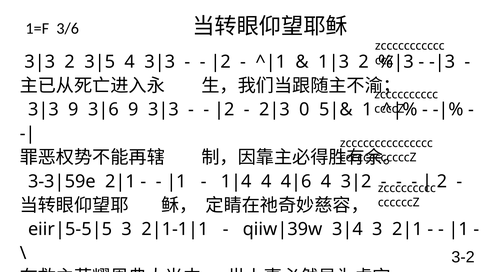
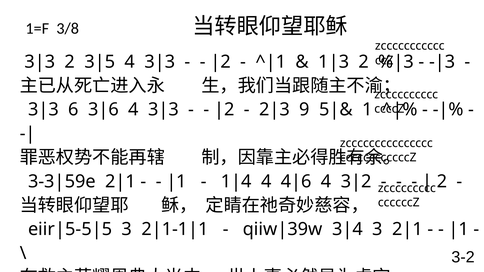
3/6: 3/6 -> 3/8 (68, 28)
9: 9 -> 6 (73, 110)
9: 9 -> 4 (133, 110)
0: 0 -> 9 (304, 110)
